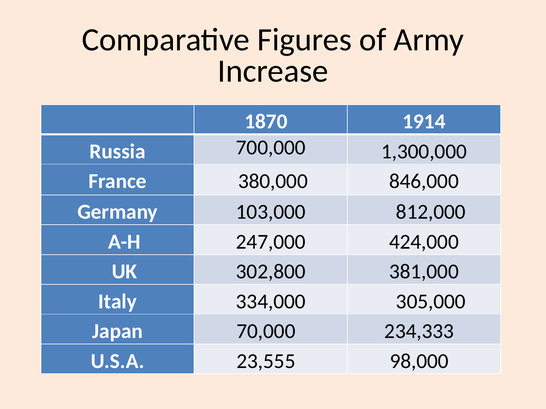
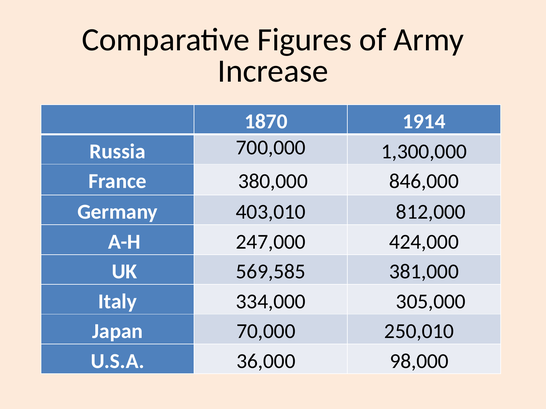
103,000: 103,000 -> 403,010 (271, 212)
302,800: 302,800 -> 569,585 (271, 272)
234,333: 234,333 -> 250,010 (419, 332)
23,555: 23,555 -> 36,000 (266, 361)
